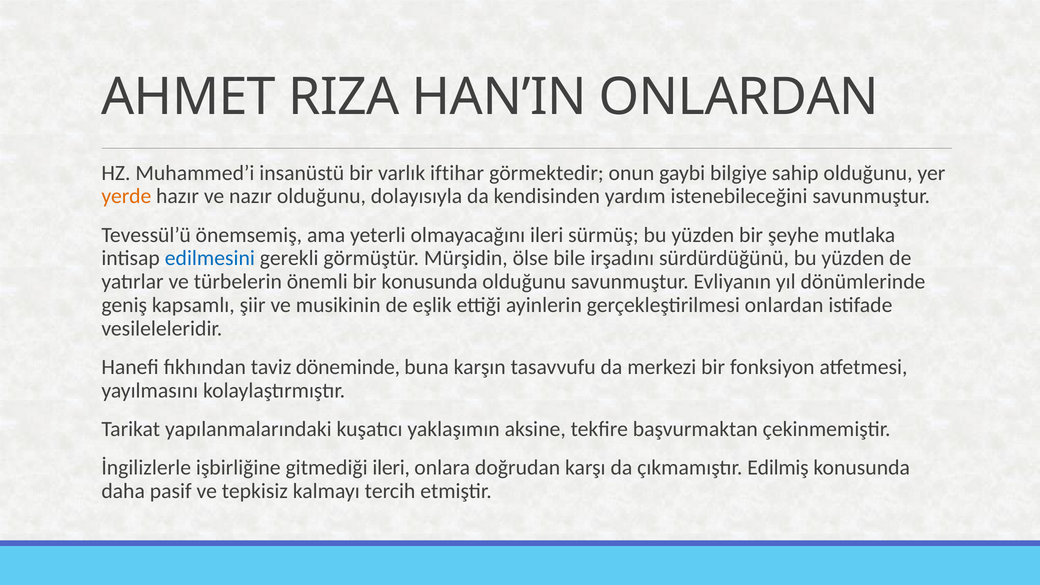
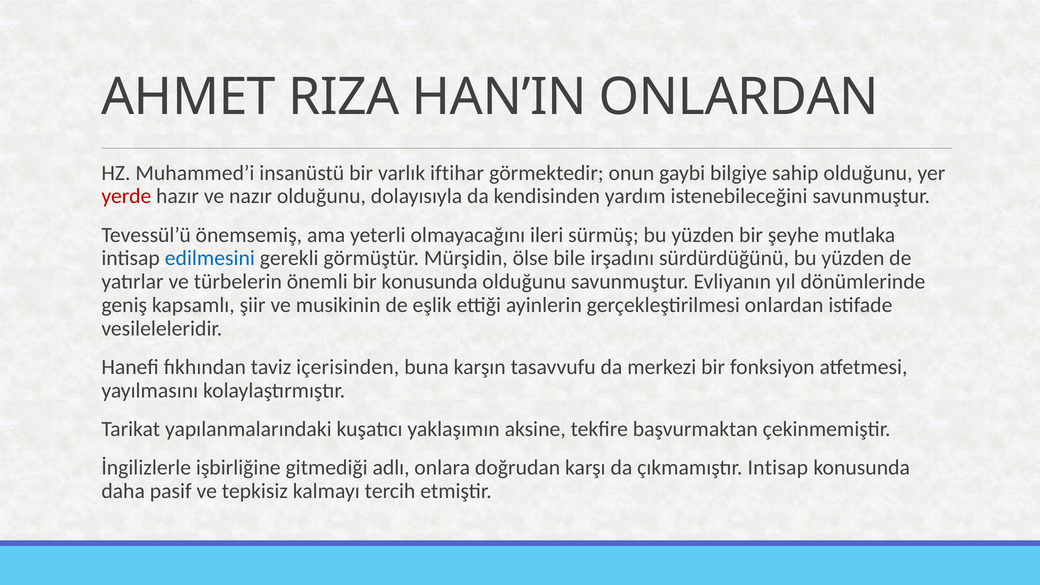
yerde colour: orange -> red (126, 196)
döneminde: döneminde -> içerisinden (348, 367)
gitmediği ileri: ileri -> adlı (391, 468)
çıkmamıştır Edilmiş: Edilmiş -> Intisap (778, 468)
